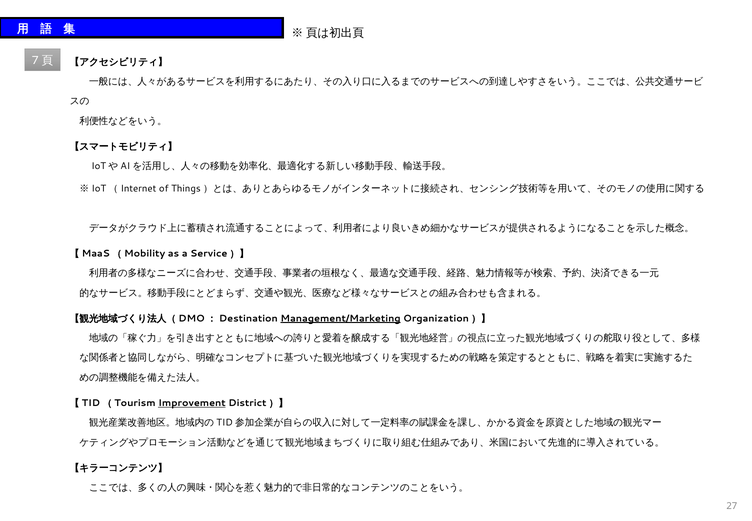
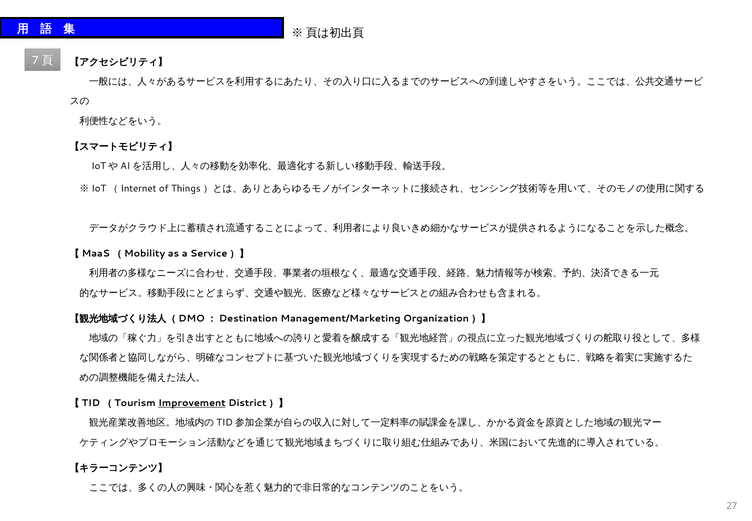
Management/Marketing underline: present -> none (341, 318)
